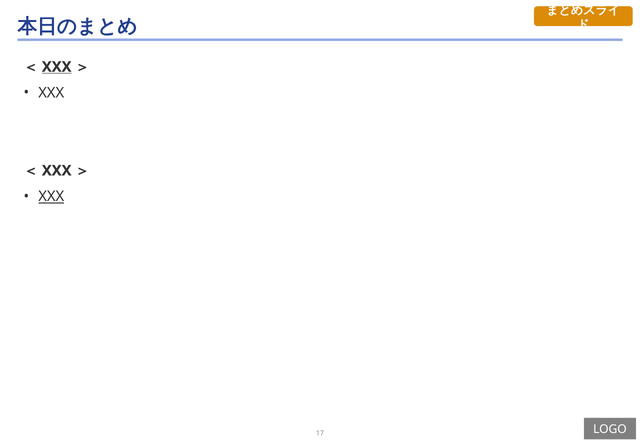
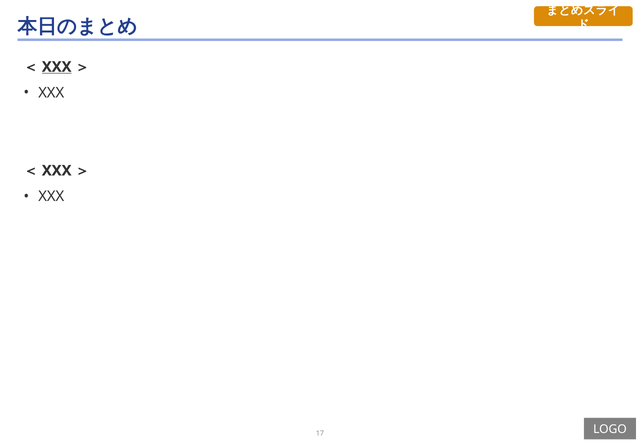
XXX underline: present -> none (51, 197)
